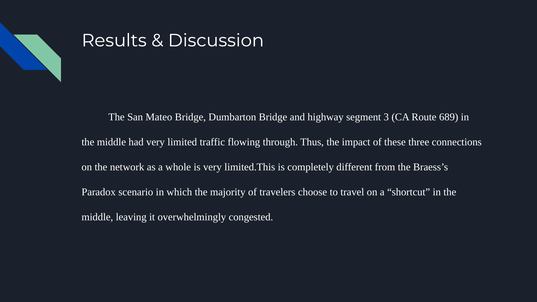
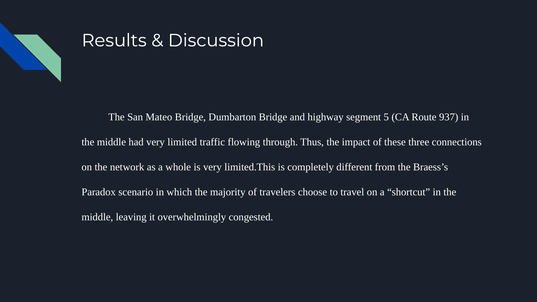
3: 3 -> 5 (386, 117)
689: 689 -> 937 (449, 117)
